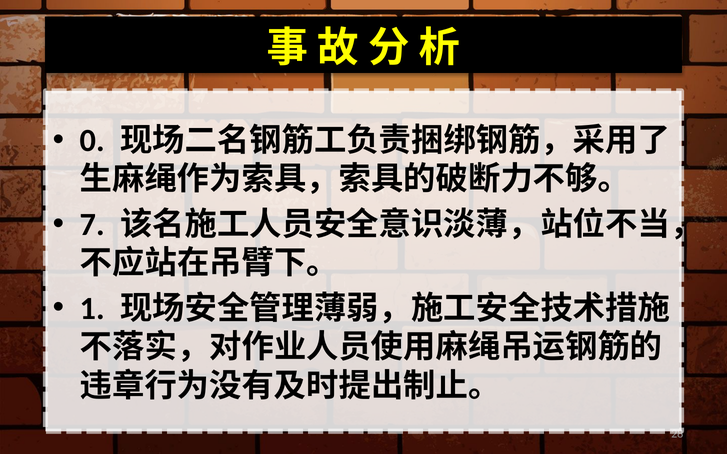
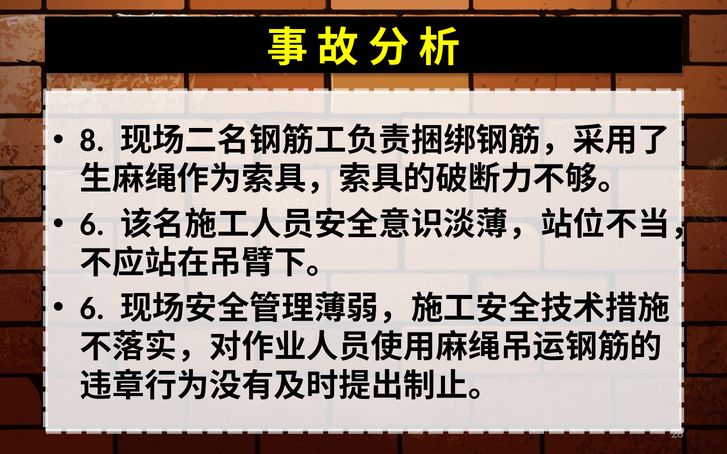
0: 0 -> 8 (92, 141)
7: 7 -> 6 (92, 225)
1: 1 -> 6 (92, 309)
